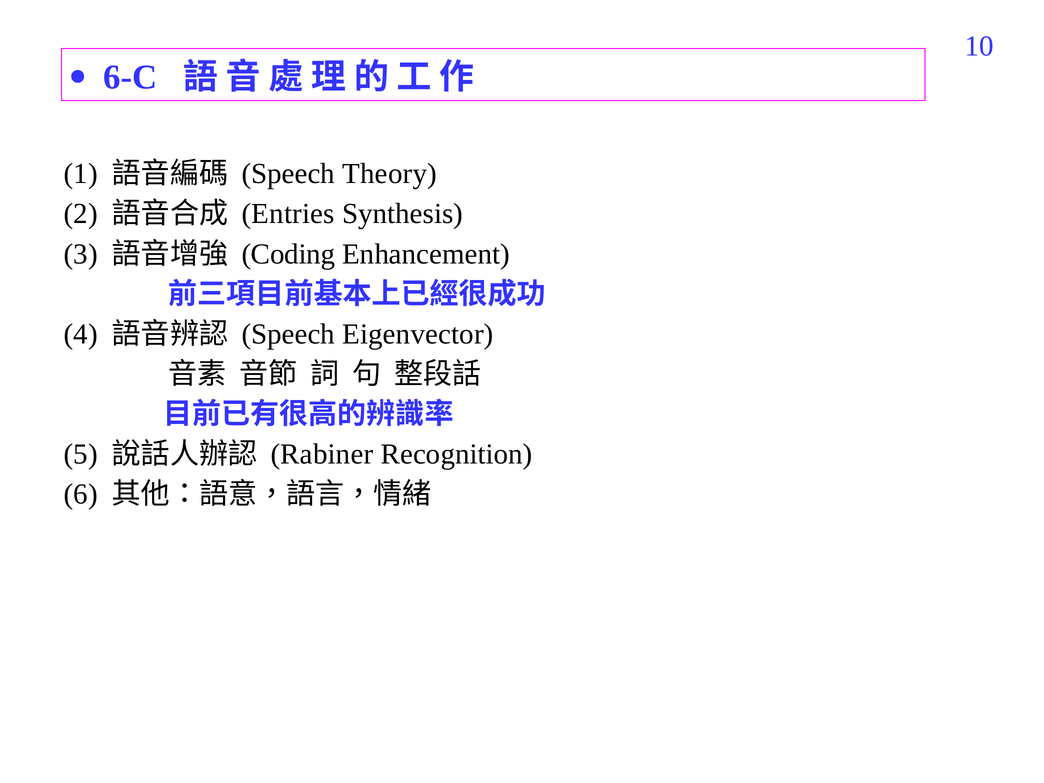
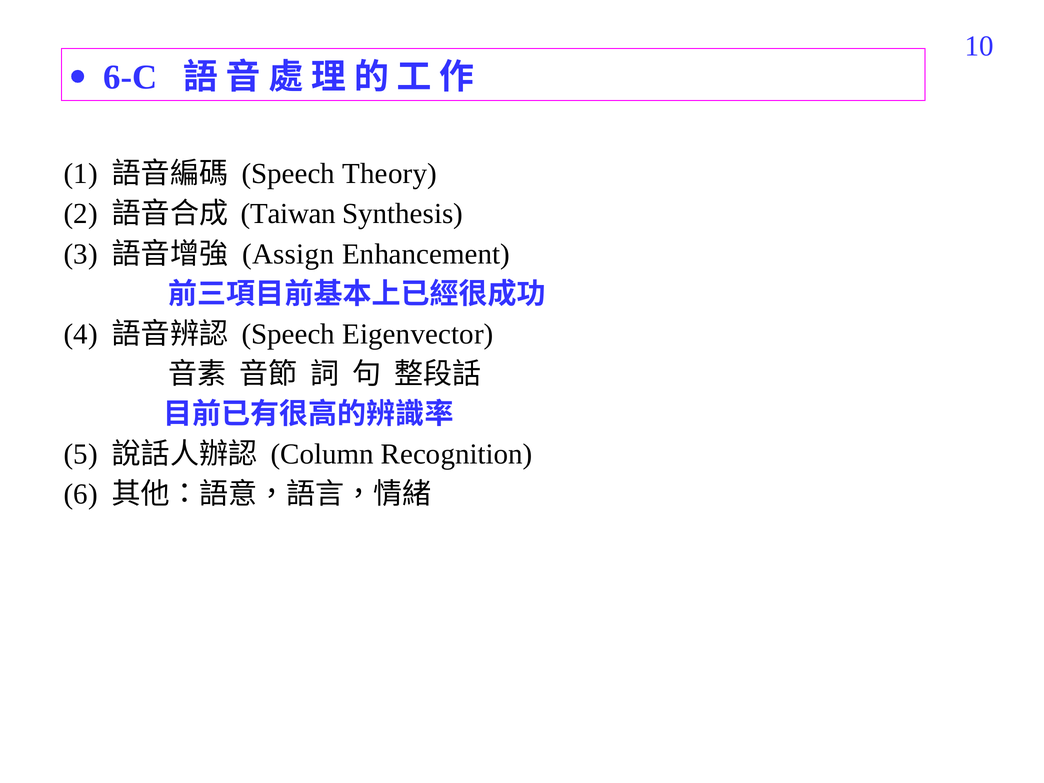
Entries: Entries -> Taiwan (288, 214)
Coding: Coding -> Assign (288, 254)
Rabiner: Rabiner -> Column (322, 454)
